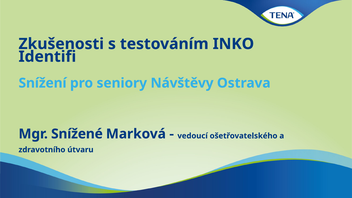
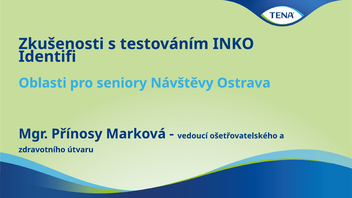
Snížení: Snížení -> Oblasti (43, 83)
Snížené: Snížené -> Přínosy (77, 134)
